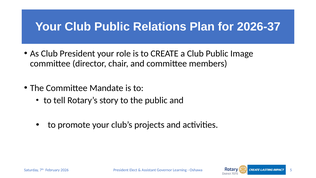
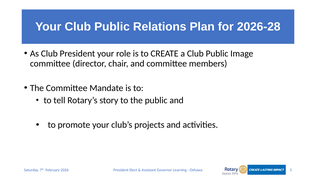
2026-37: 2026-37 -> 2026-28 (259, 27)
